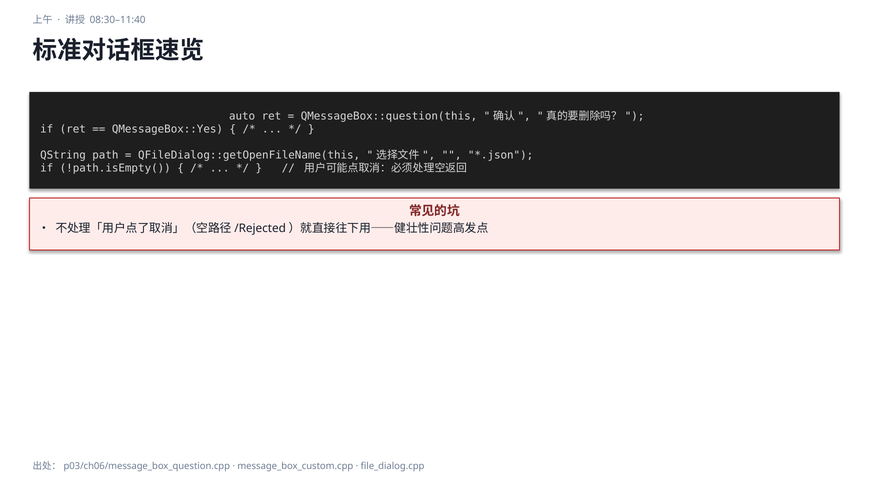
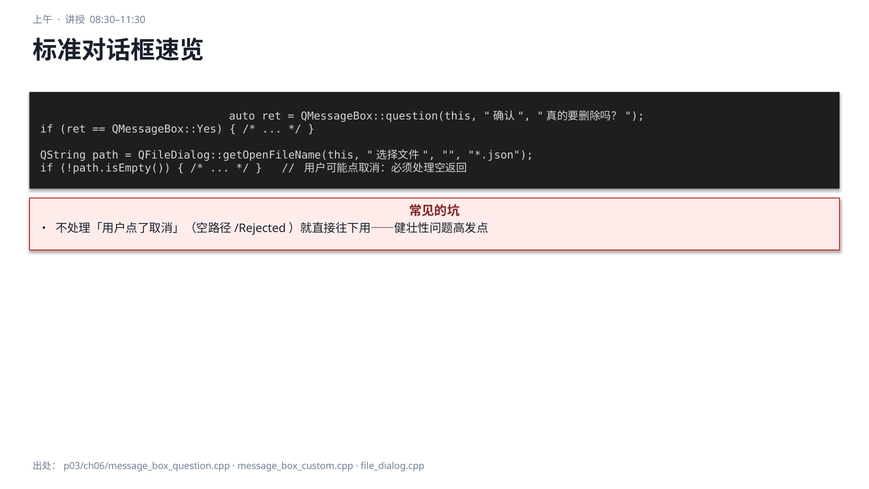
08:30–11:40: 08:30–11:40 -> 08:30–11:30 (118, 20)
